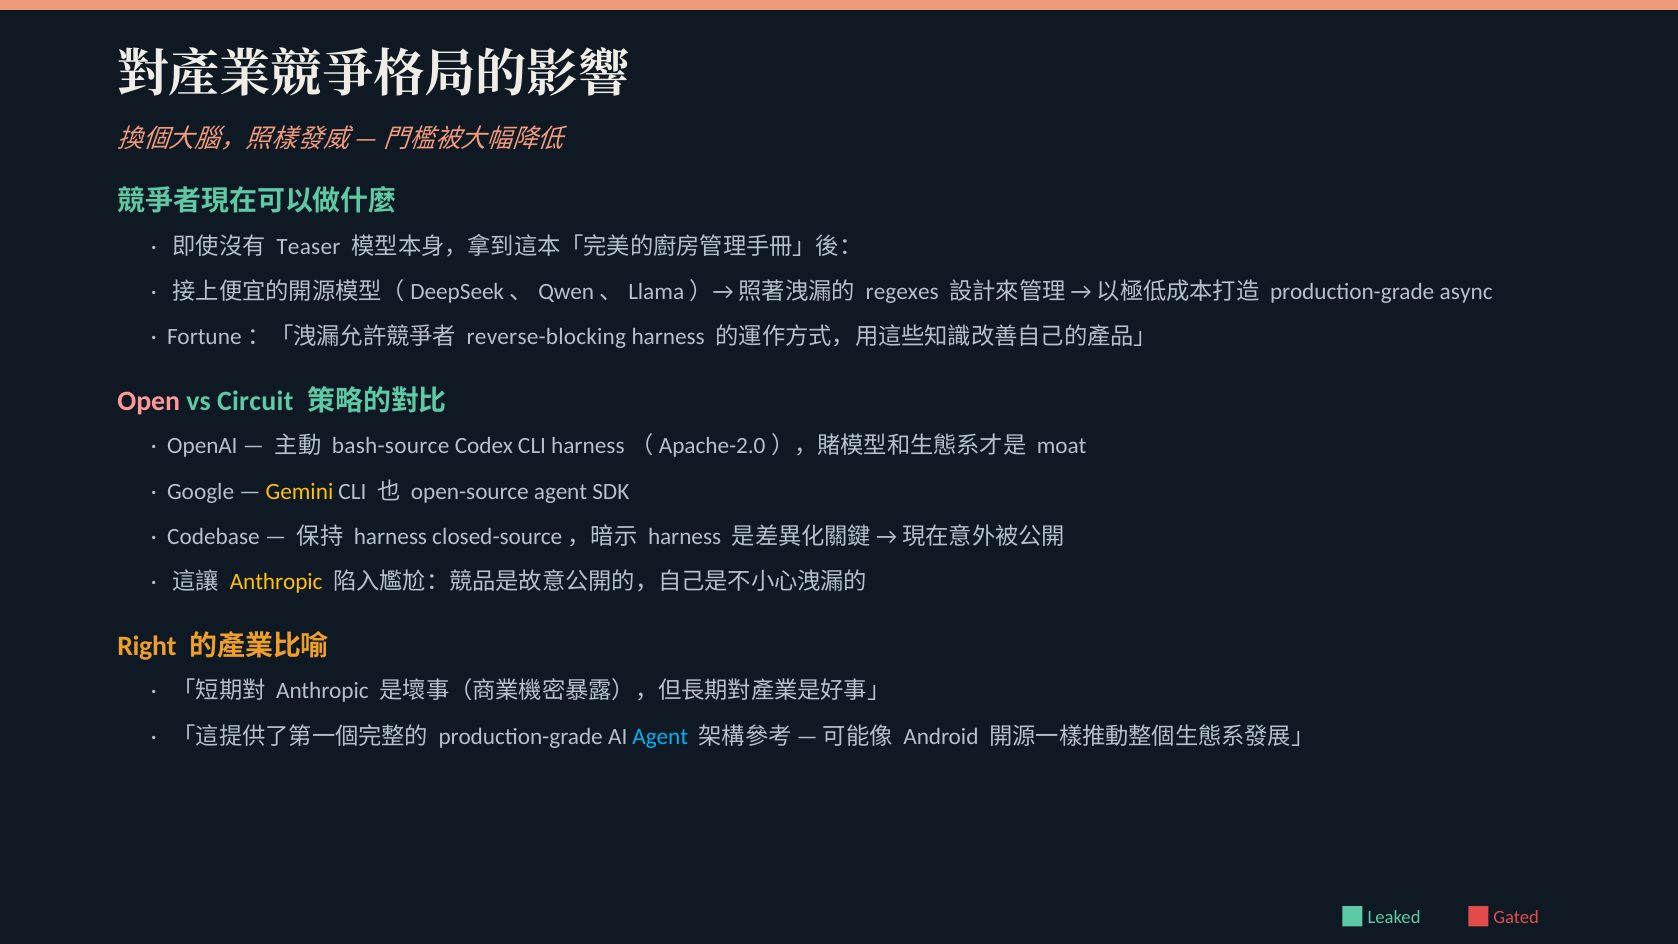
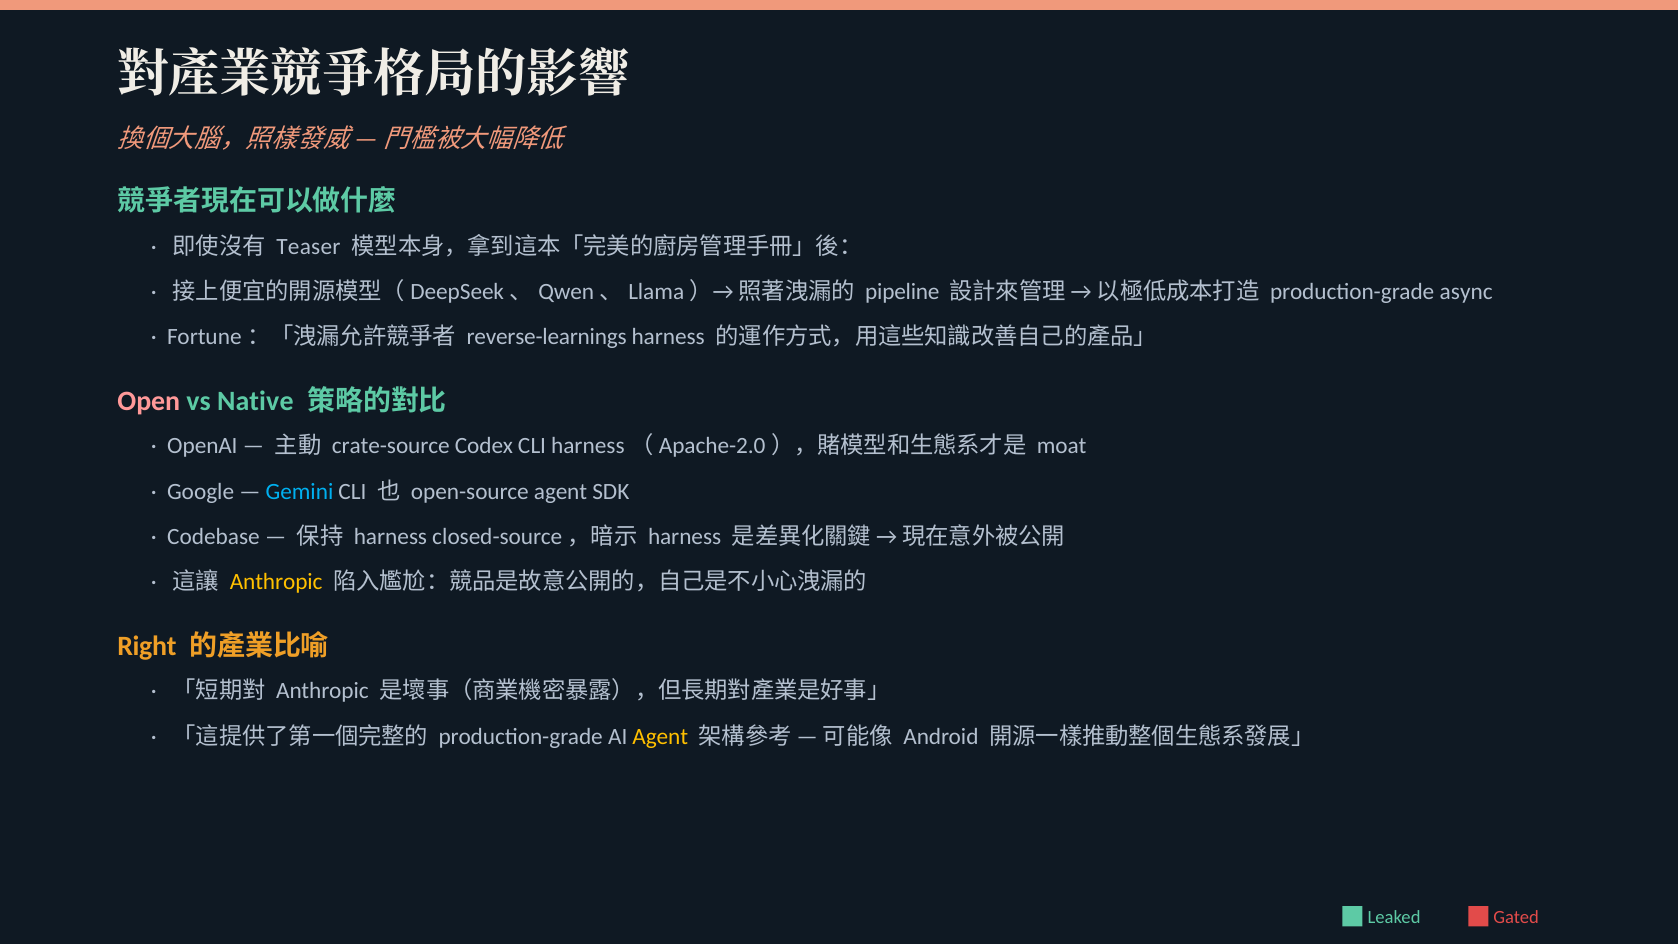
regexes: regexes -> pipeline (902, 292)
reverse-blocking: reverse-blocking -> reverse-learnings (547, 337)
Circuit: Circuit -> Native (255, 401)
bash-source: bash-source -> crate-source (391, 446)
Gemini colour: yellow -> light blue (300, 492)
Agent colour: light blue -> yellow (660, 737)
